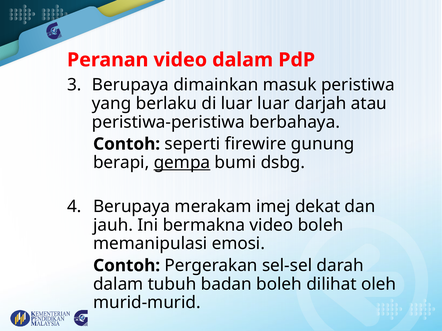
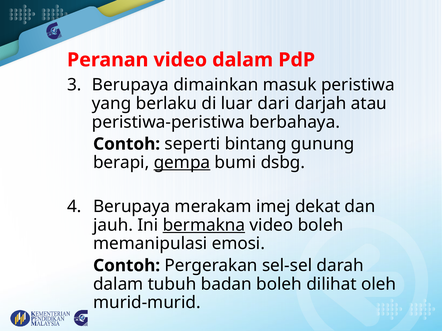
luar luar: luar -> dari (273, 104)
firewire: firewire -> bintang (256, 144)
bermakna underline: none -> present (204, 225)
